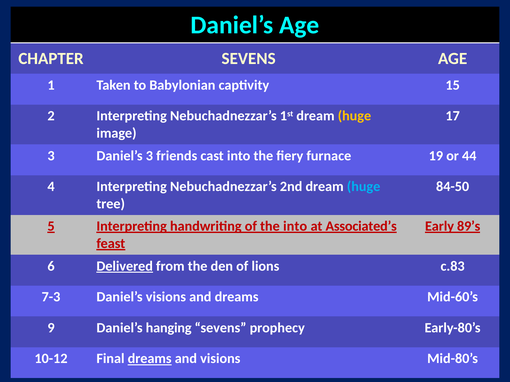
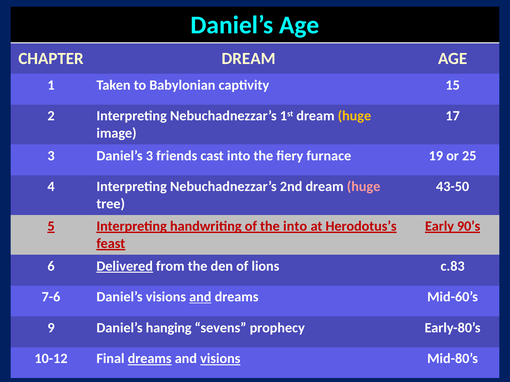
CHAPTER SEVENS: SEVENS -> DREAM (249, 58)
44: 44 -> 25 (469, 156)
huge colour: light blue -> pink (364, 187)
84-50: 84-50 -> 43-50 (453, 187)
Associated’s: Associated’s -> Herodotus’s (361, 227)
89’s: 89’s -> 90’s (469, 227)
7-3: 7-3 -> 7-6 (51, 297)
and underline: none -> present (200, 297)
visions underline: none -> present (220, 359)
